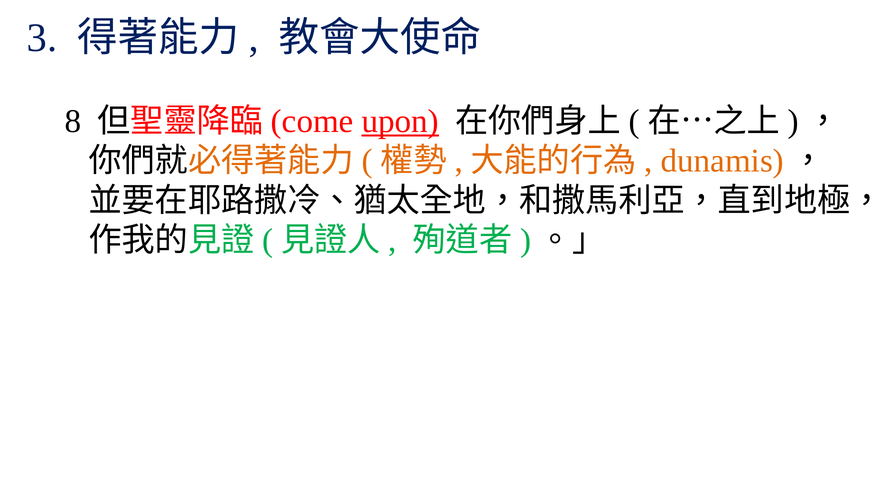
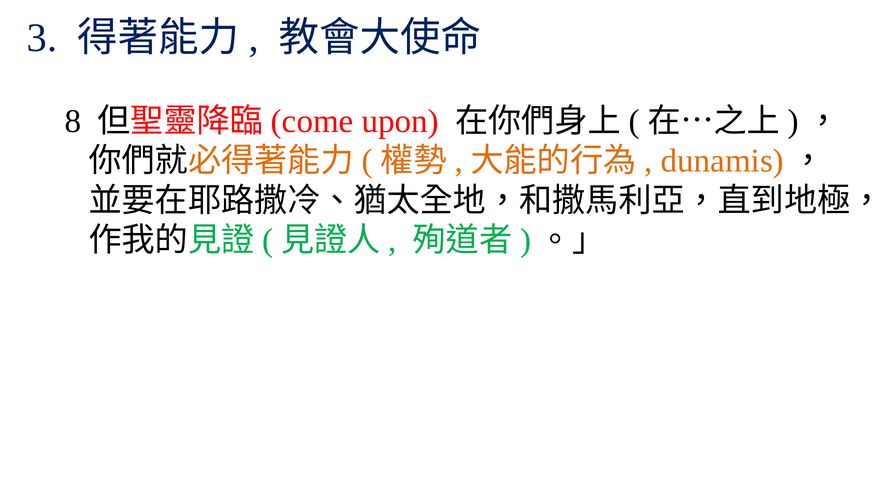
upon underline: present -> none (400, 121)
